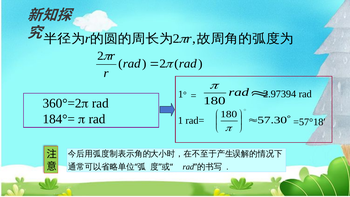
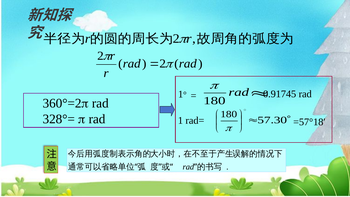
2.97394: 2.97394 -> 0.91745 (280, 94)
184°=: 184°= -> 328°= (59, 119)
